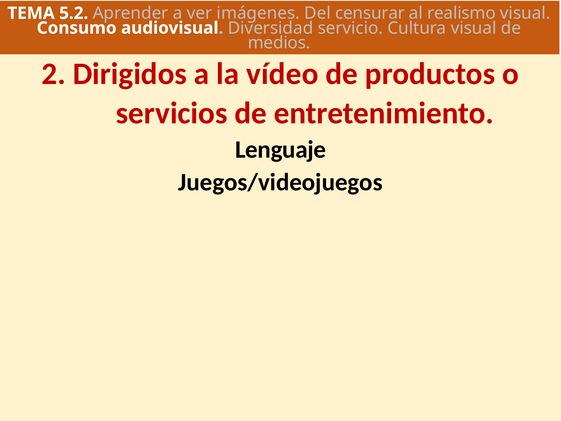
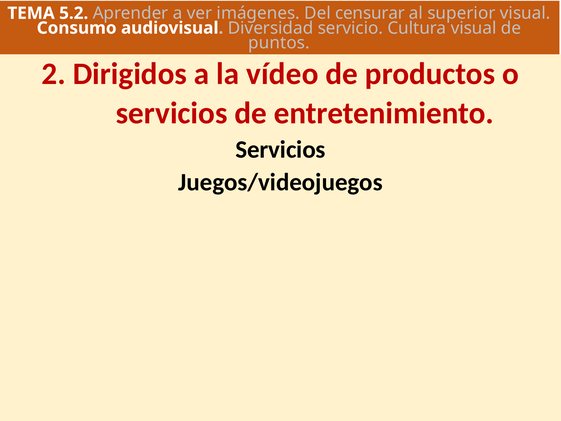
realismo: realismo -> superior (461, 13)
medios: medios -> puntos (279, 43)
Lenguaje: Lenguaje -> Servicios (280, 149)
